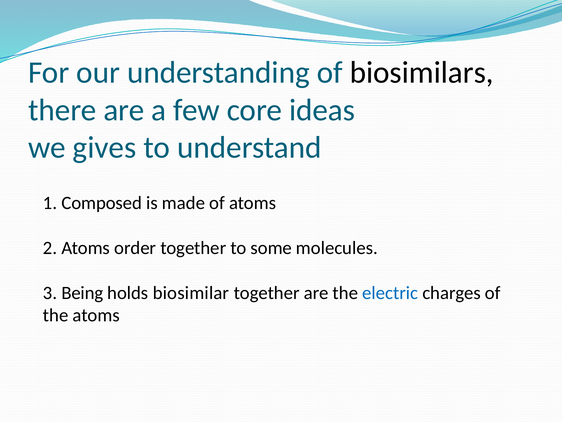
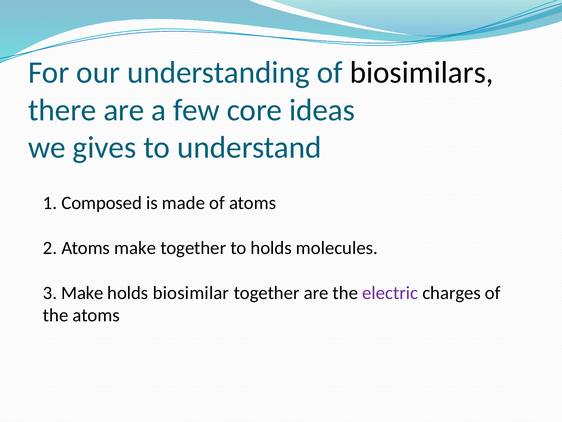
Atoms order: order -> make (135, 248)
to some: some -> holds (271, 248)
3 Being: Being -> Make (82, 293)
electric colour: blue -> purple (390, 293)
